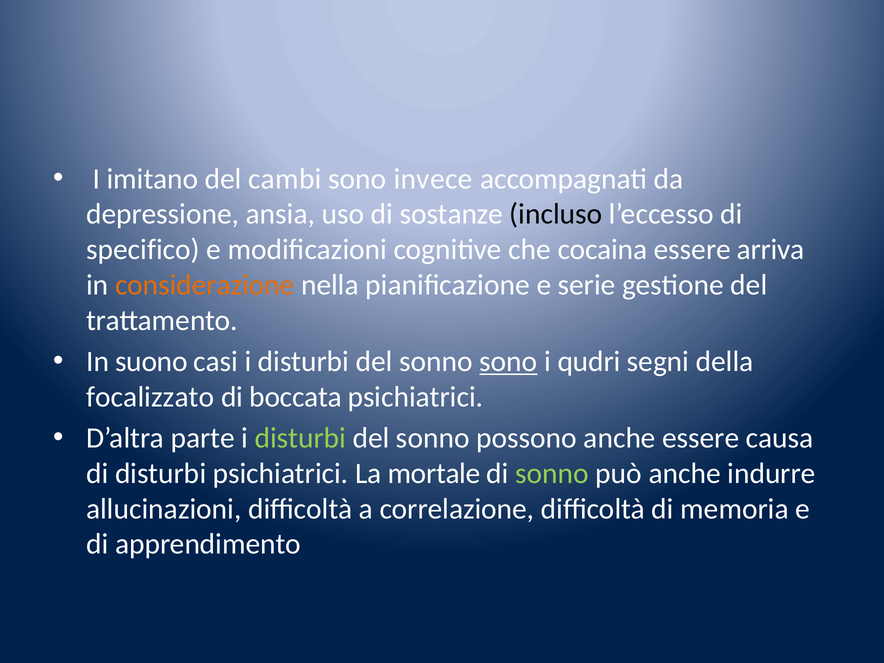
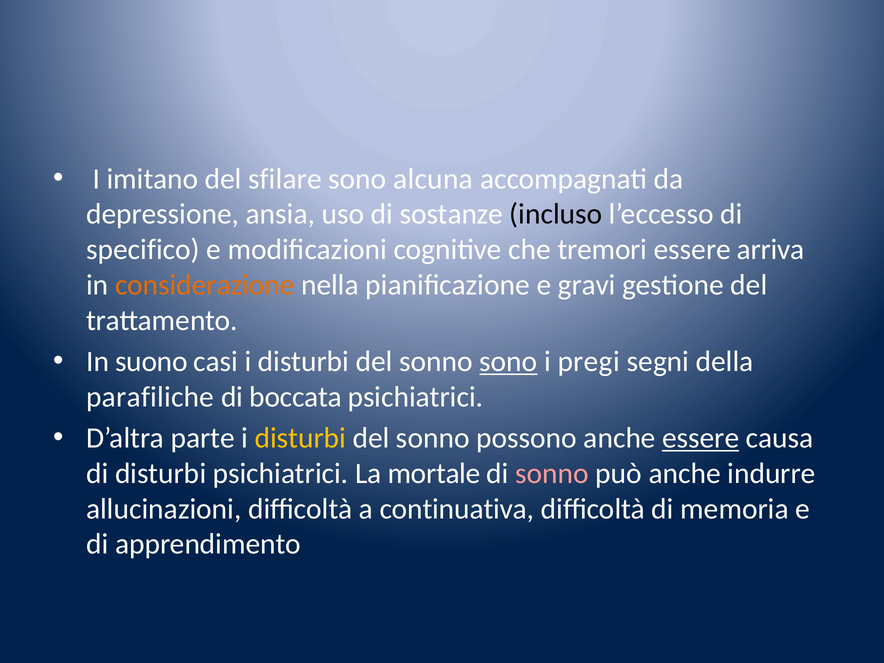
cambi: cambi -> sfilare (285, 179)
invece: invece -> alcuna (433, 179)
cocaina: cocaina -> tremori (602, 250)
serie: serie -> gravi (587, 285)
qudri: qudri -> pregi (589, 362)
focalizzato: focalizzato -> parafiliche (150, 397)
disturbi colour: light green -> yellow (300, 438)
essere underline: none -> present (701, 438)
sonno colour: light green -> pink (552, 474)
correlazione: correlazione -> continuativa (457, 509)
